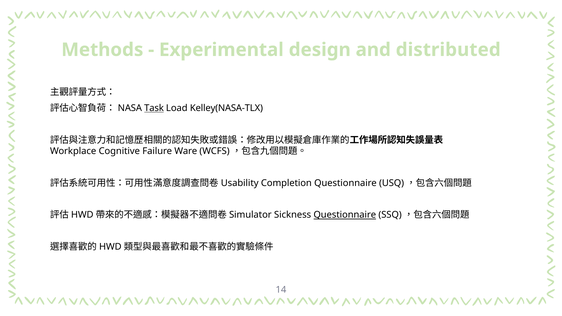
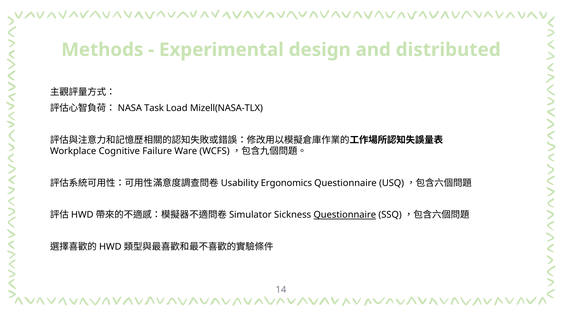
Task underline: present -> none (154, 108)
Kelley(NASA-TLX: Kelley(NASA-TLX -> Mizell(NASA-TLX (226, 108)
Completion: Completion -> Ergonomics (286, 183)
